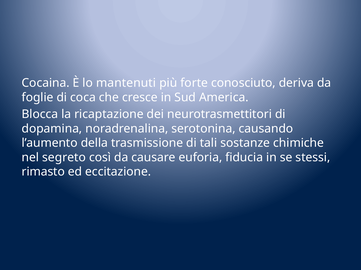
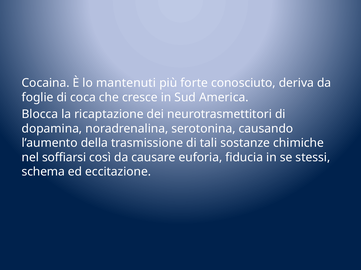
segreto: segreto -> soffiarsi (64, 158)
rimasto: rimasto -> schema (43, 172)
